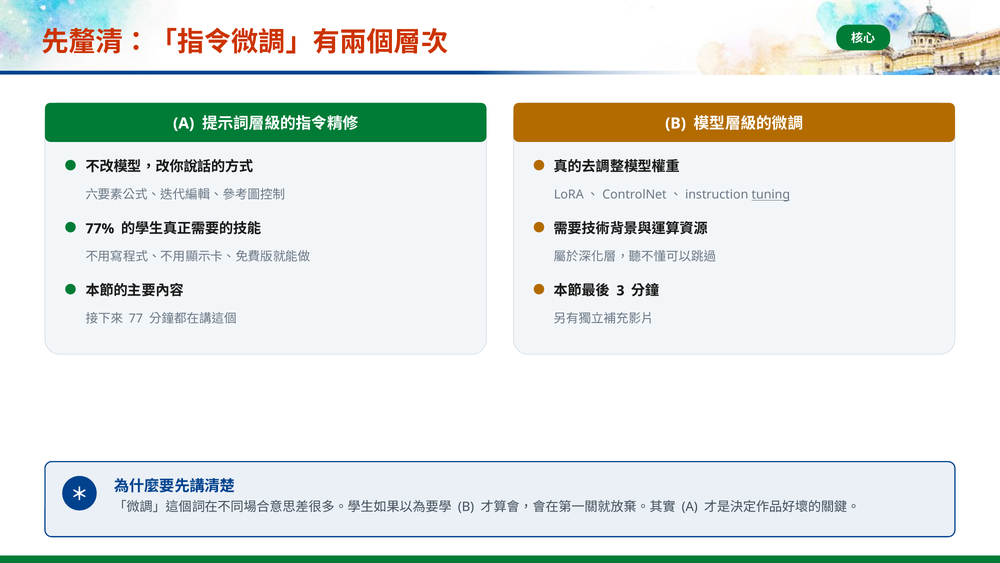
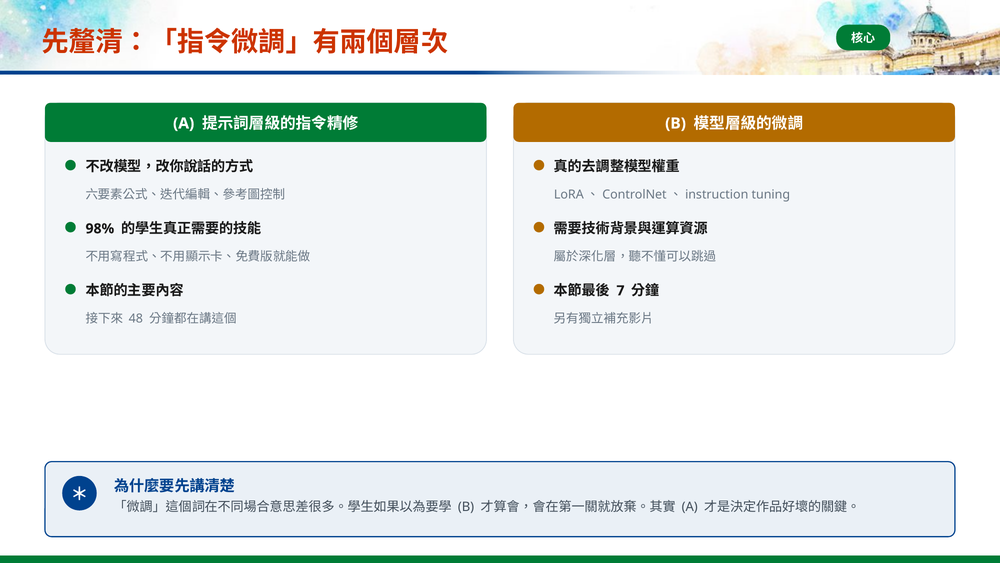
tuning underline: present -> none (771, 195)
77%: 77% -> 98% (100, 228)
3: 3 -> 7 (620, 290)
77: 77 -> 48 (136, 319)
